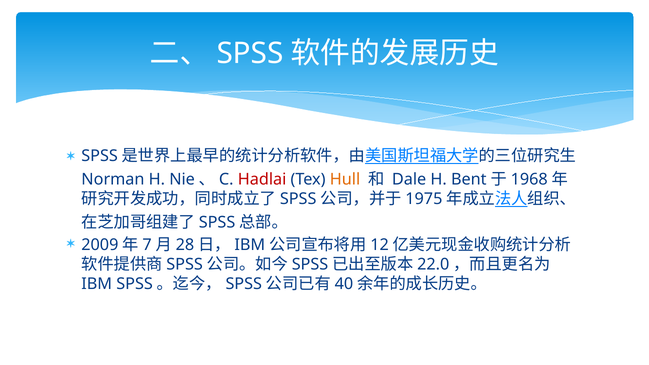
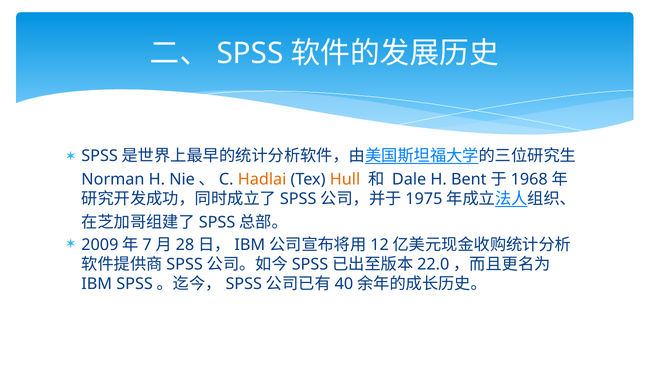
Hadlai colour: red -> orange (262, 179)
